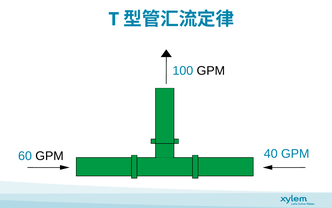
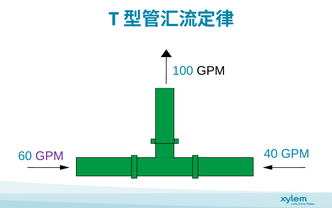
GPM colour: black -> purple (50, 156)
